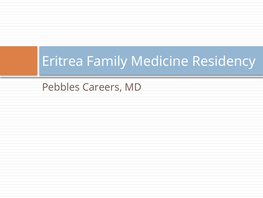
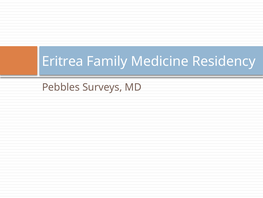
Careers: Careers -> Surveys (102, 87)
